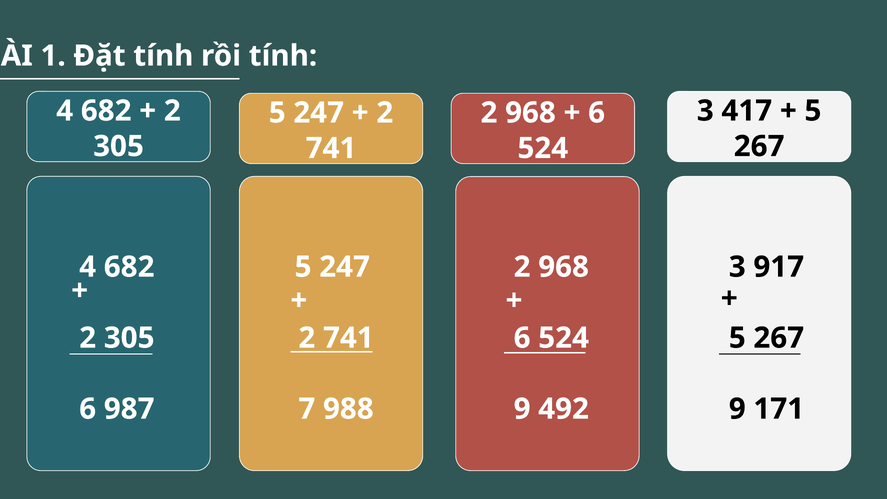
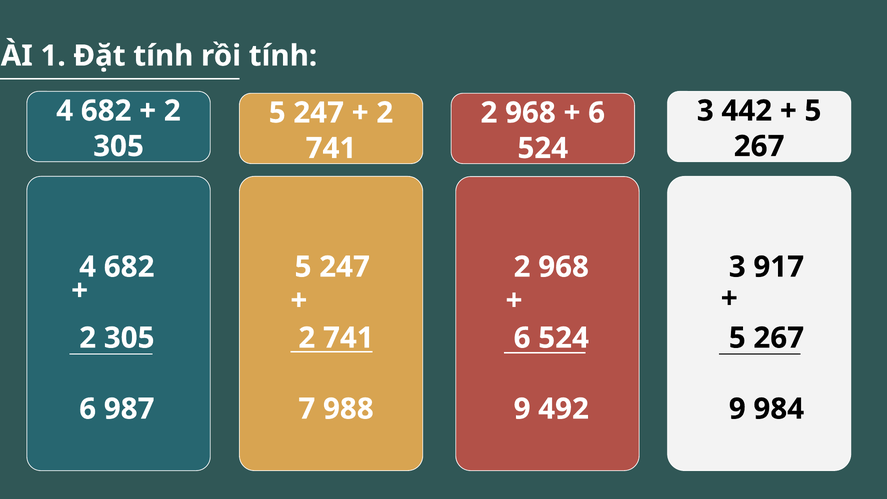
417: 417 -> 442 (747, 111)
171: 171 -> 984 (779, 409)
